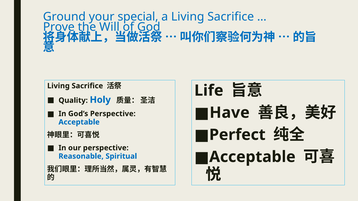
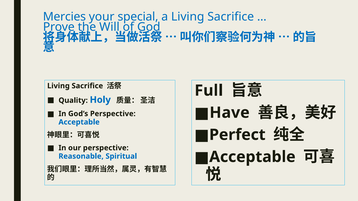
Ground: Ground -> Mercies (64, 17)
Life: Life -> Full (209, 91)
